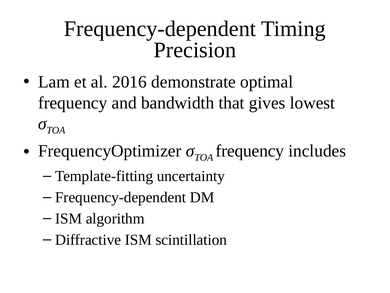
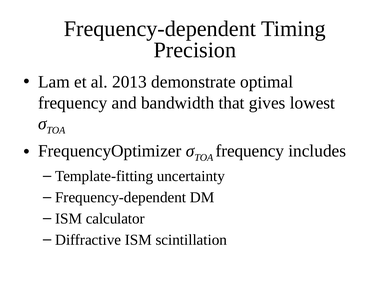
2016: 2016 -> 2013 (129, 82)
algorithm: algorithm -> calculator (115, 218)
